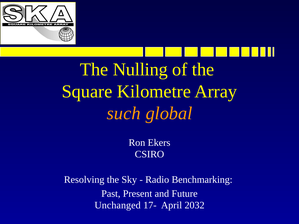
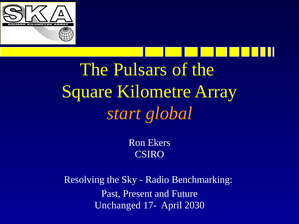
Nulling: Nulling -> Pulsars (140, 70)
such: such -> start (124, 113)
2032: 2032 -> 2030 (195, 205)
